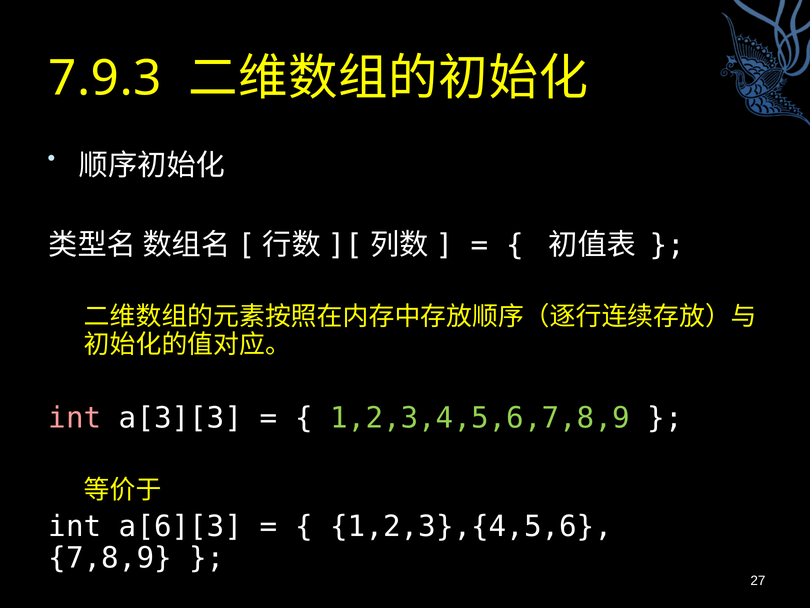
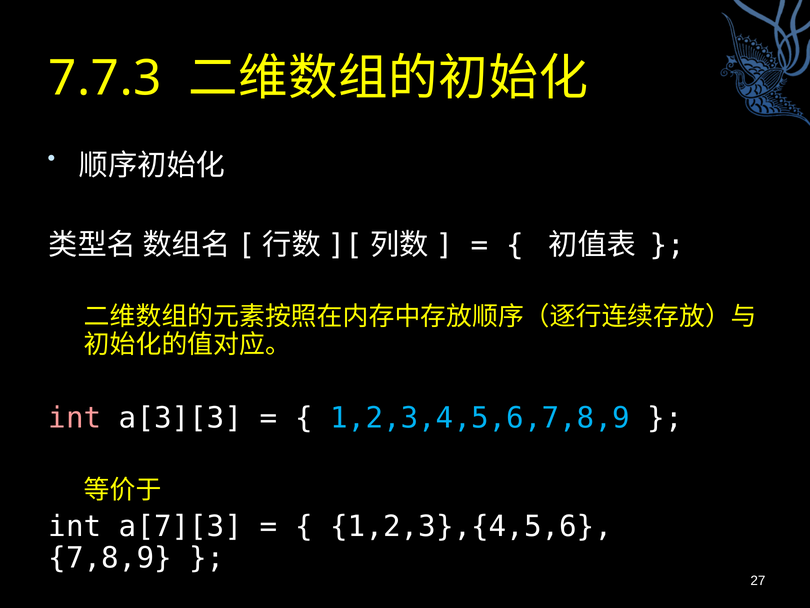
7.9.3: 7.9.3 -> 7.7.3 (105, 78)
1,2,3,4,5,6,7,8,9 colour: light green -> light blue (480, 418)
a[6][3: a[6][3 -> a[7][3 (181, 526)
